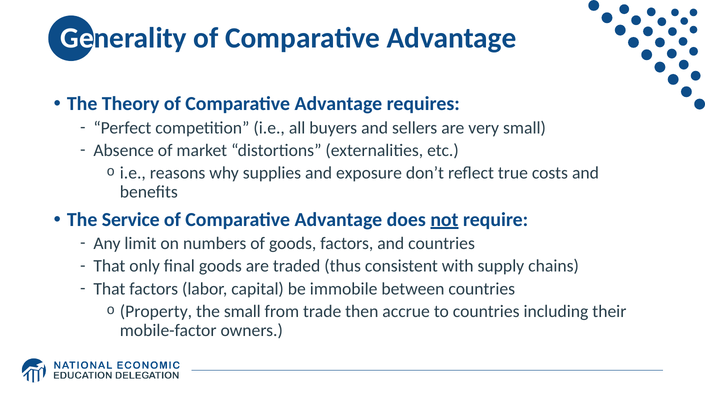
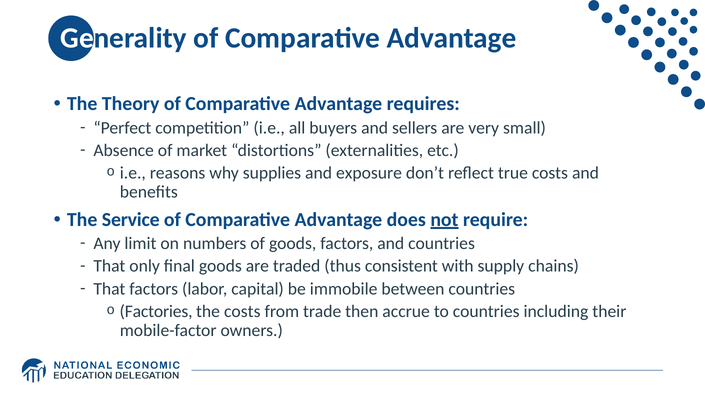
Property: Property -> Factories (156, 312)
the small: small -> costs (242, 312)
